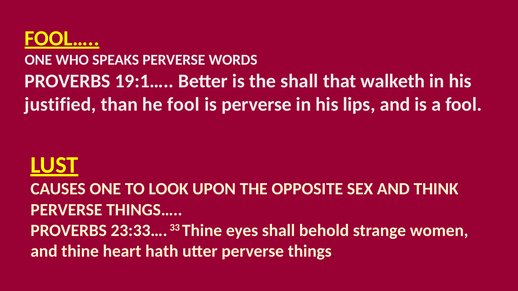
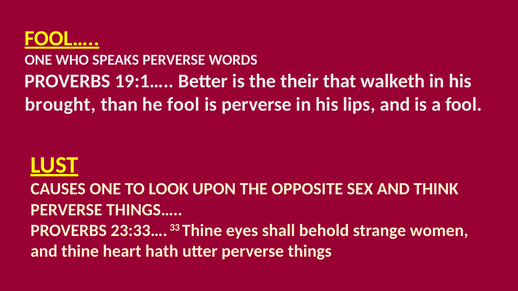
the shall: shall -> their (300, 81)
justified: justified -> brought (60, 104)
